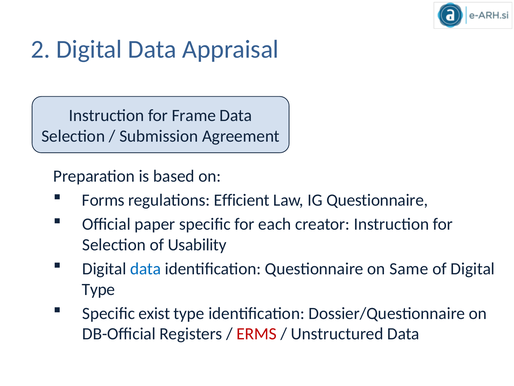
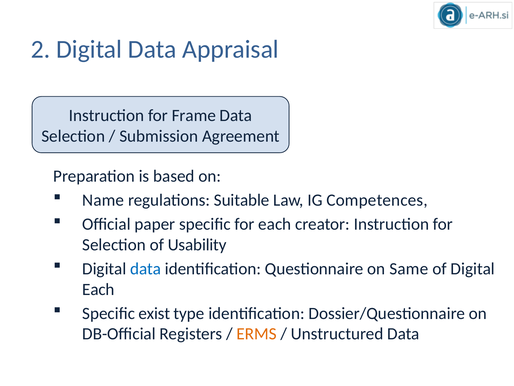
Forms: Forms -> Name (103, 200)
Efficient: Efficient -> Suitable (242, 200)
IG Questionnaire: Questionnaire -> Competences (377, 200)
Type: Type -> Each (98, 289)
ERMS colour: red -> orange (257, 334)
